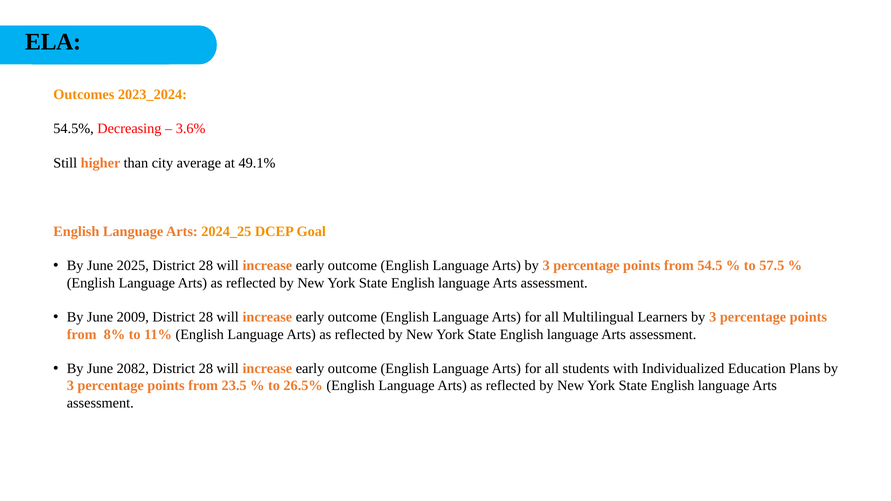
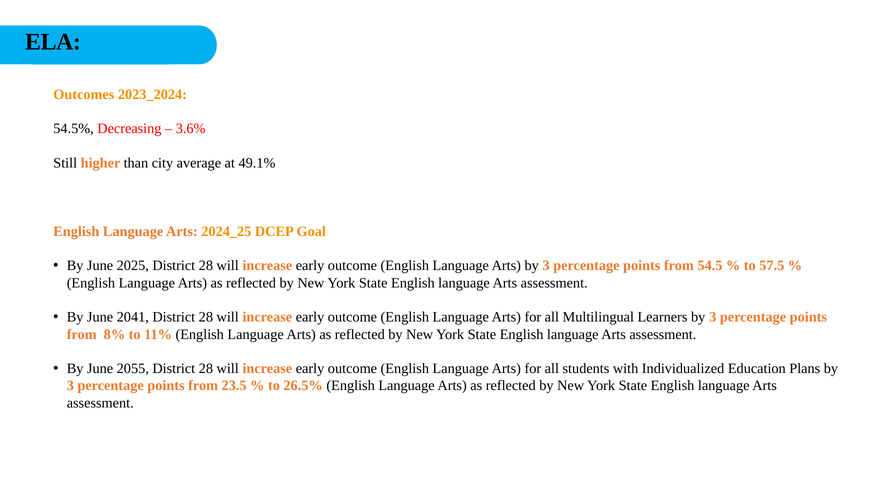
2009: 2009 -> 2041 (133, 317)
2082: 2082 -> 2055 (133, 369)
